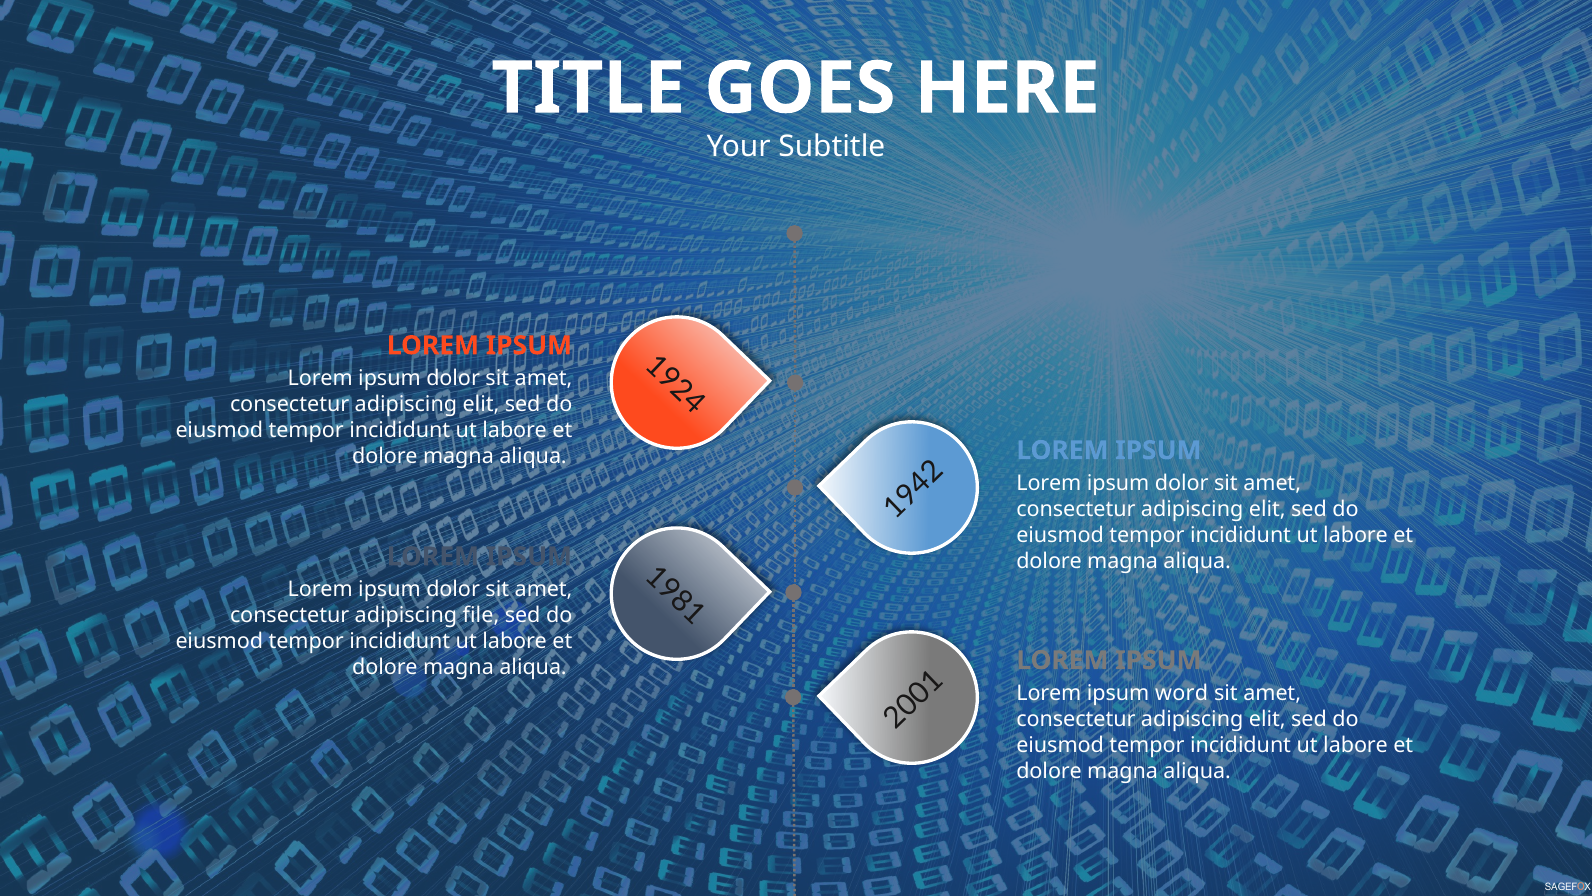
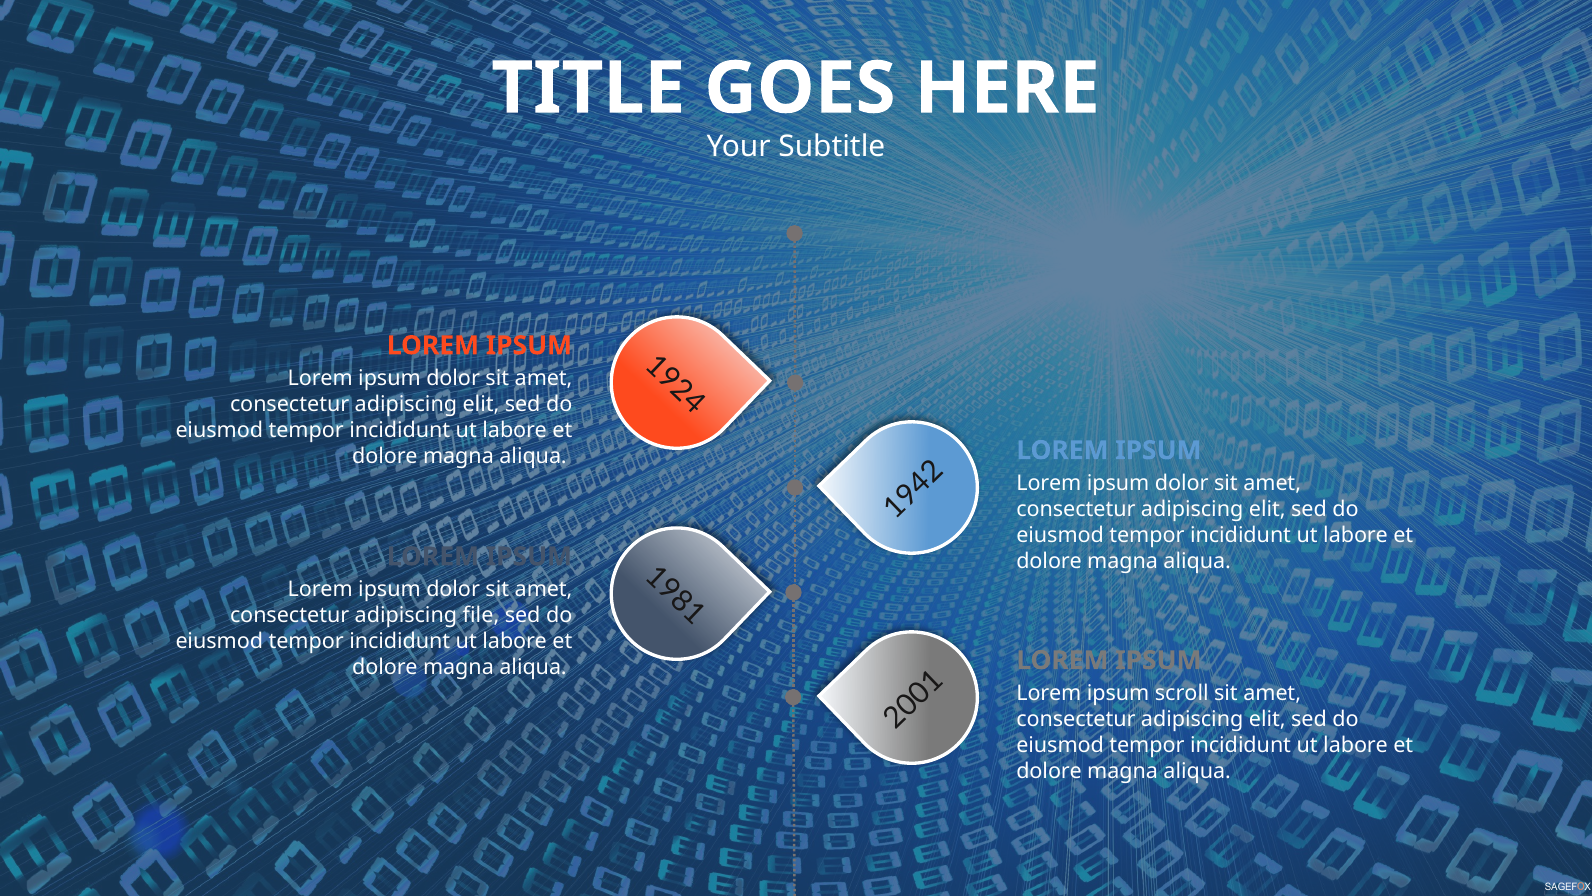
word: word -> scroll (1182, 693)
